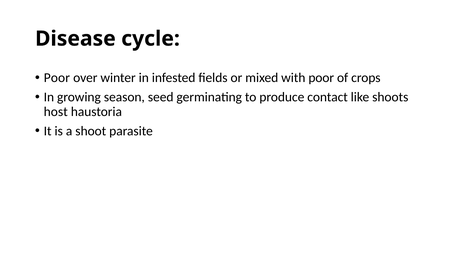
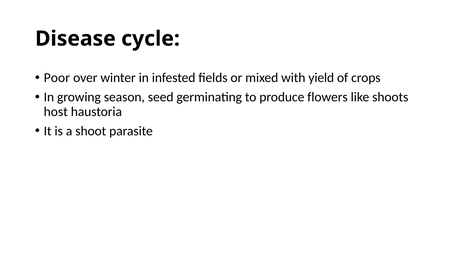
with poor: poor -> yield (321, 78)
contact: contact -> flowers (328, 97)
